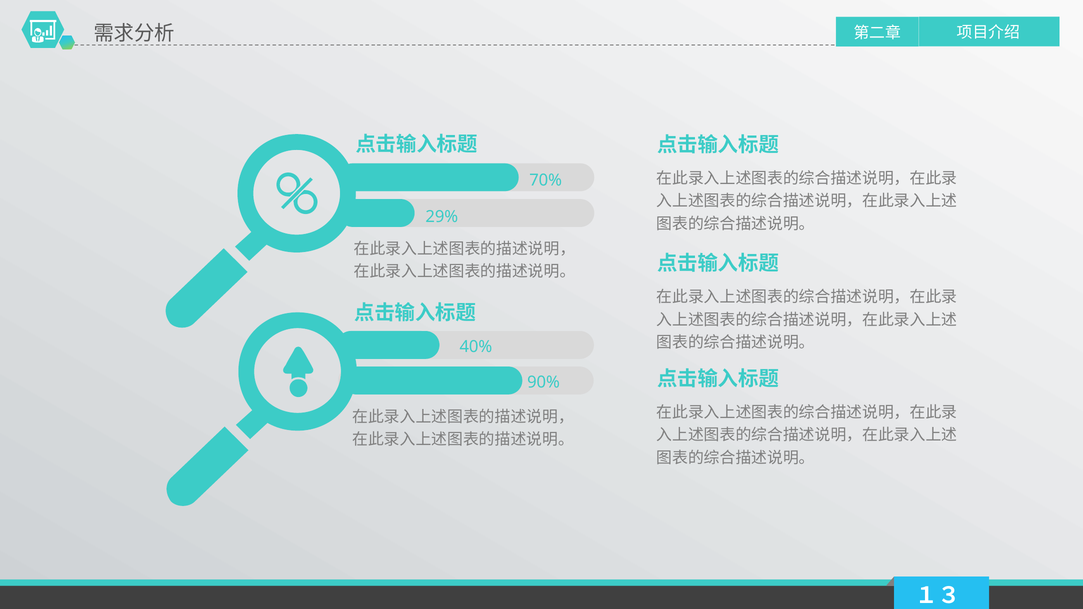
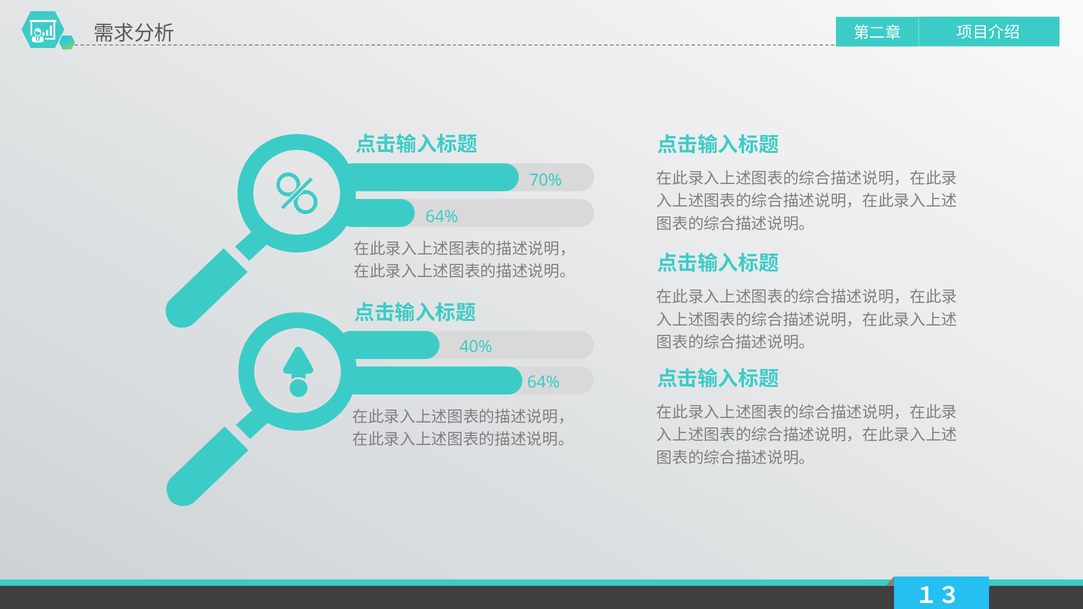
29%: 29% -> 64% (442, 217)
90%: 90% -> 64% (543, 382)
